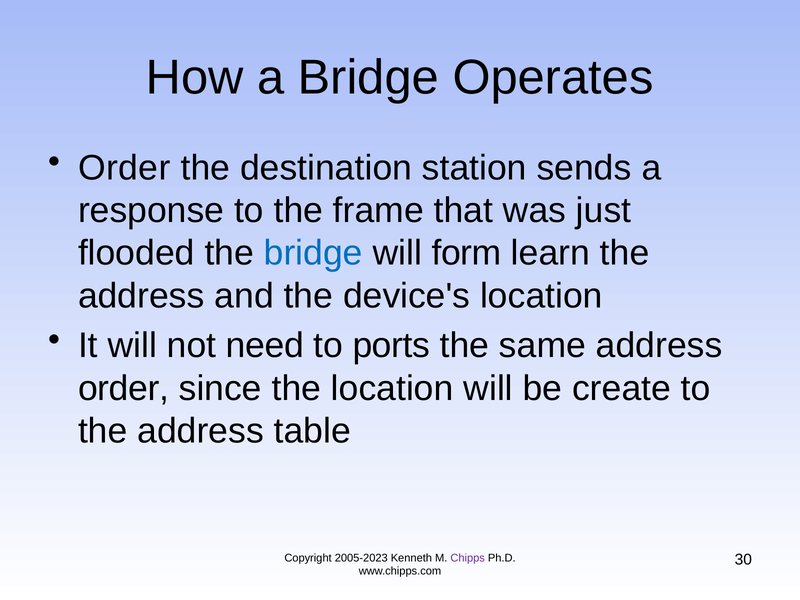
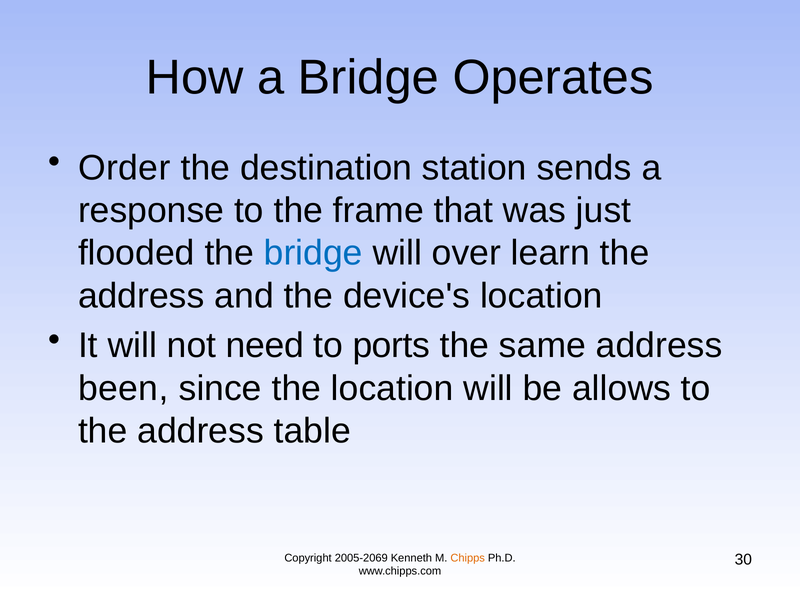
form: form -> over (466, 253)
order: order -> been (123, 388)
create: create -> allows (622, 388)
2005-2023: 2005-2023 -> 2005-2069 (361, 558)
Chipps colour: purple -> orange (468, 558)
